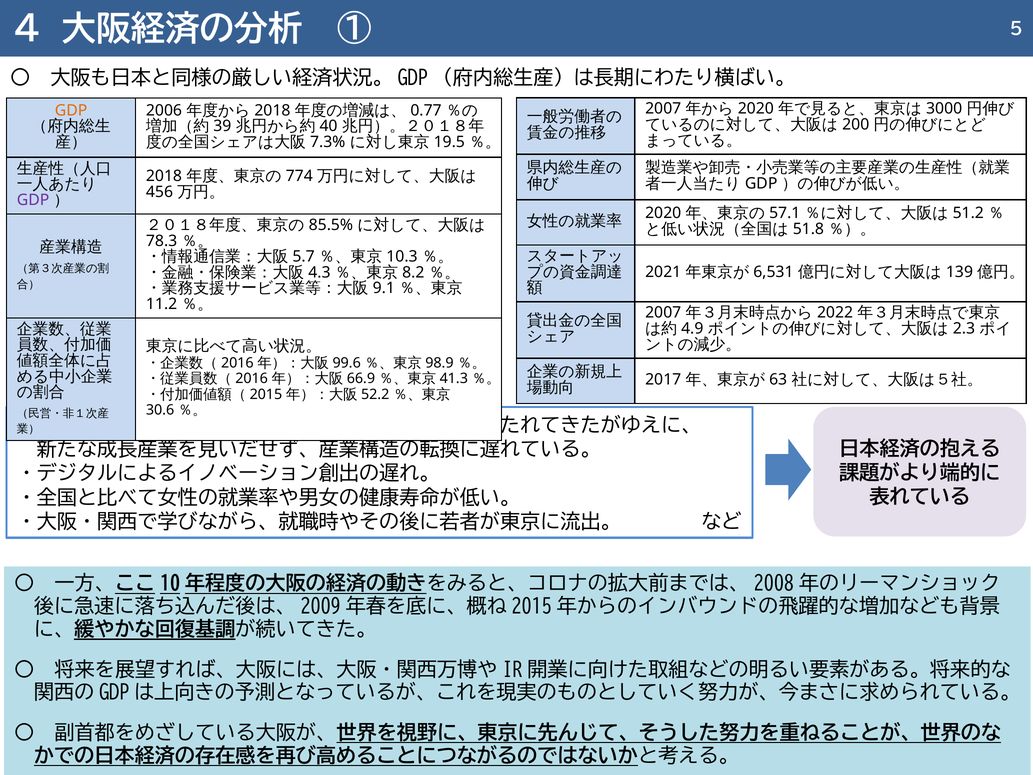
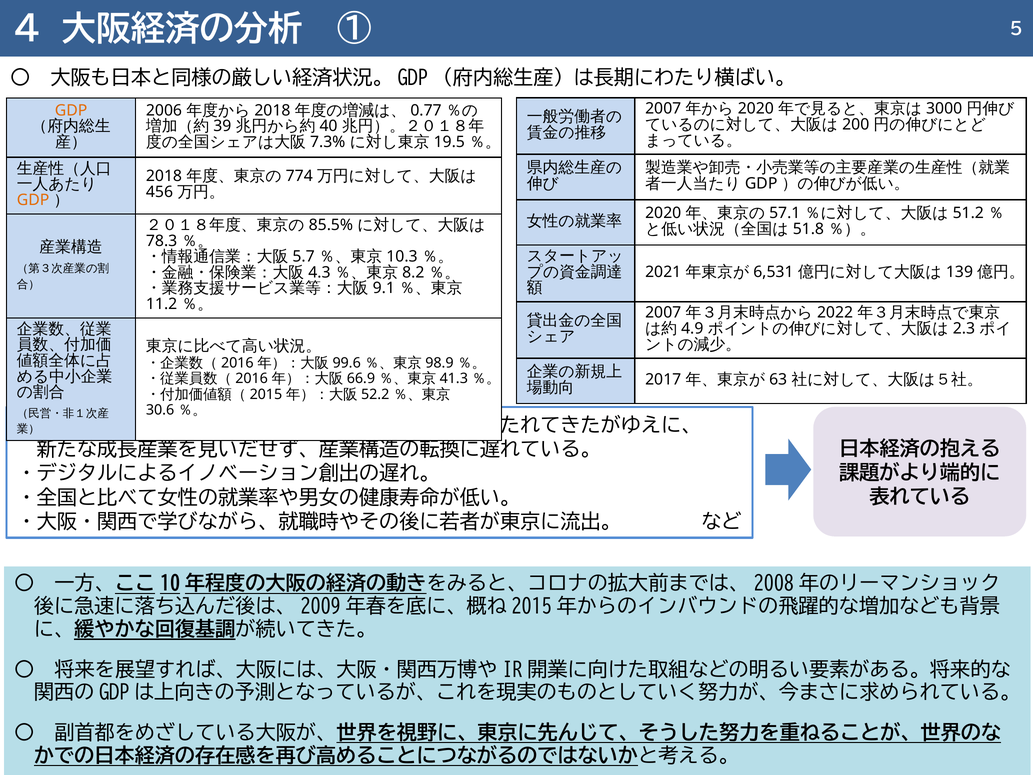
GDP colour: purple -> orange (33, 200)
